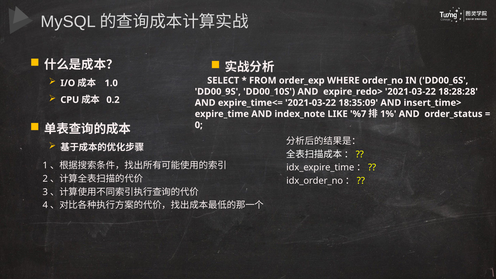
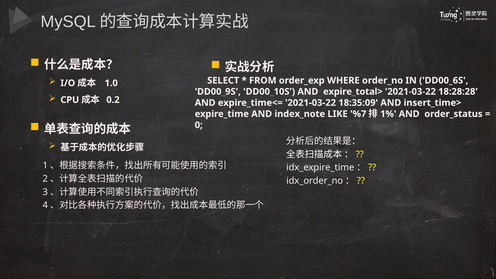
expire_redo>: expire_redo> -> expire_total> (353, 92)
